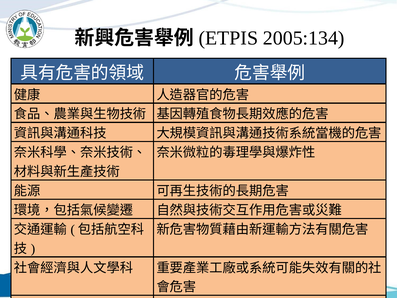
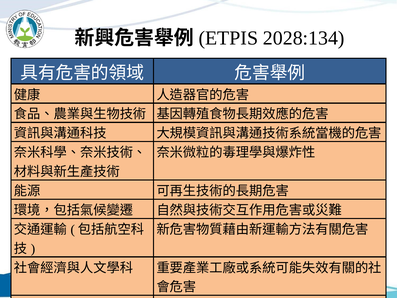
2005:134: 2005:134 -> 2028:134 (304, 38)
